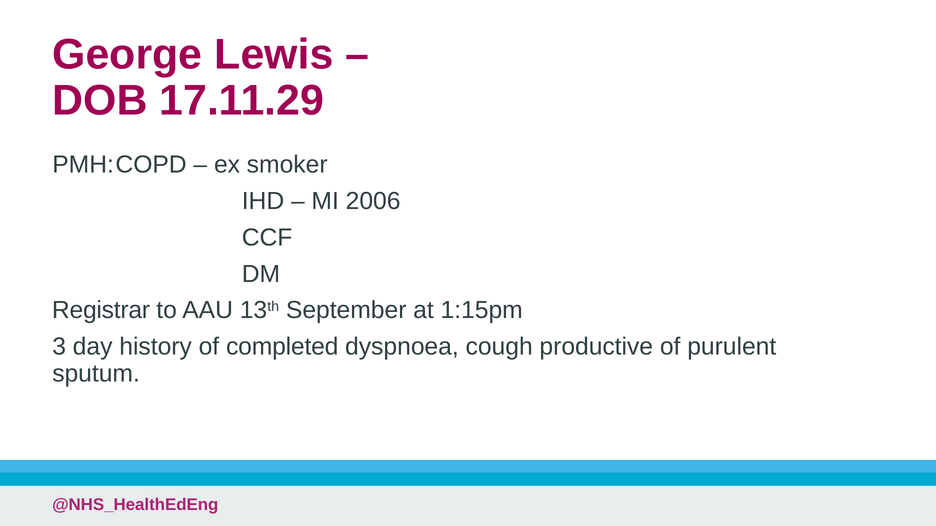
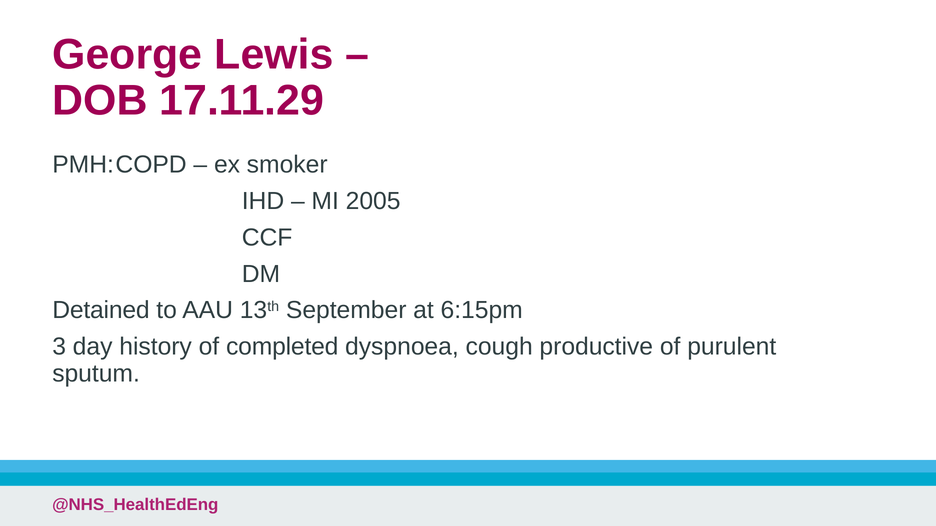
2006: 2006 -> 2005 (373, 201)
Registrar: Registrar -> Detained (101, 311)
1:15pm: 1:15pm -> 6:15pm (482, 311)
